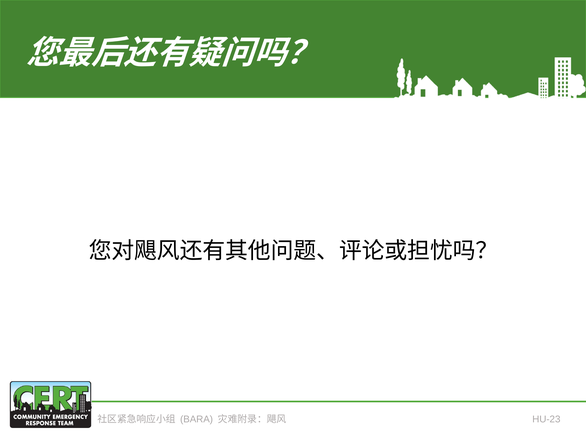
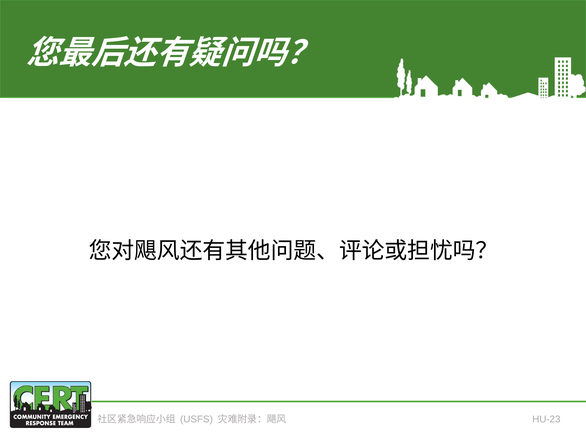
BARA: BARA -> USFS (196, 419)
